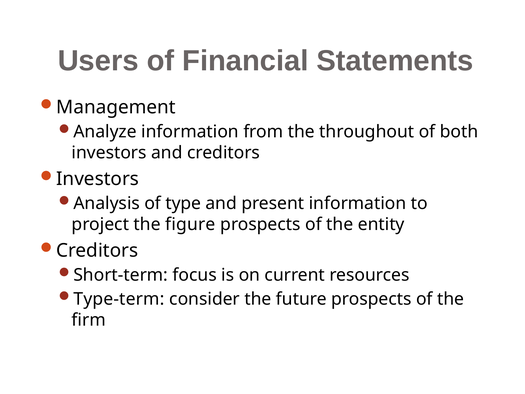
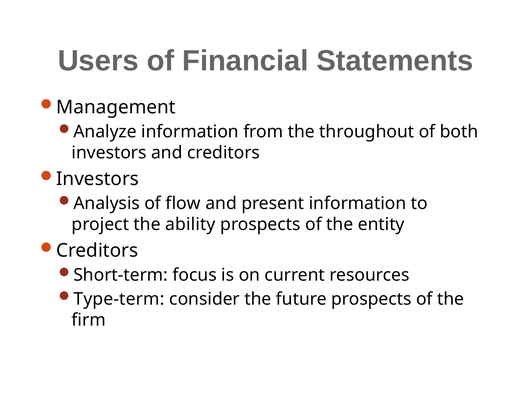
type: type -> flow (183, 203)
figure: figure -> ability (190, 224)
